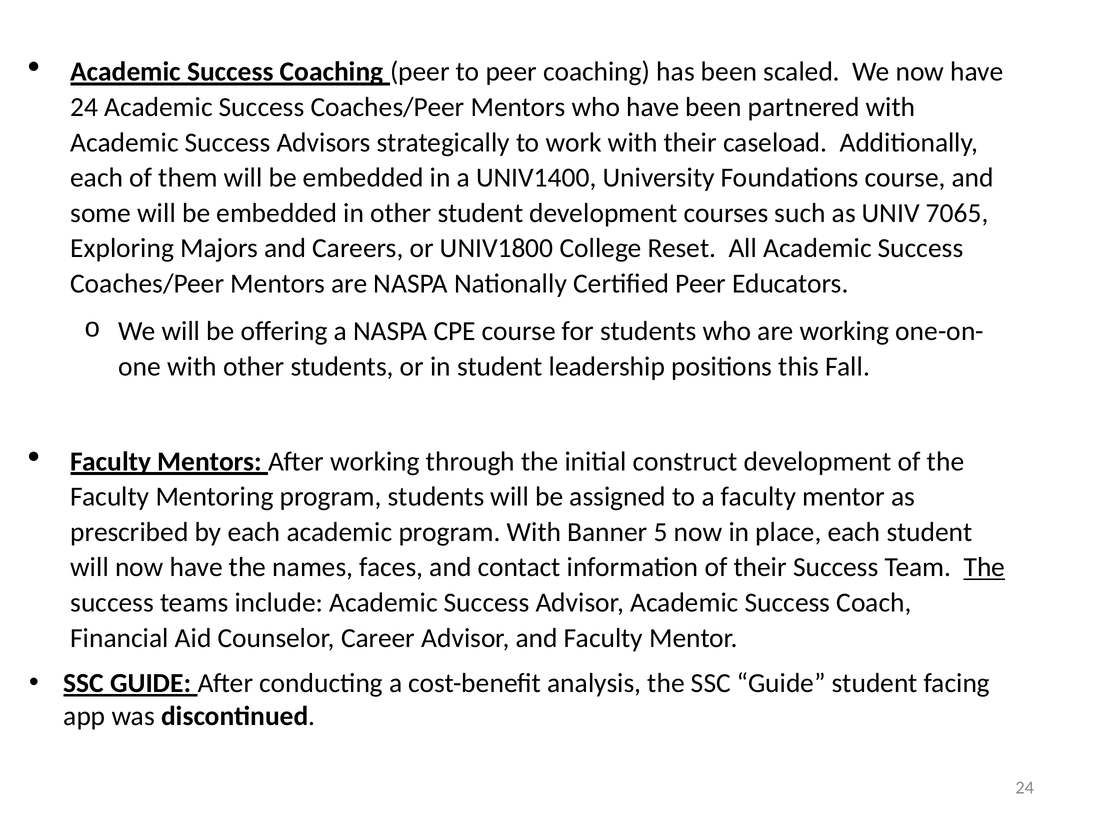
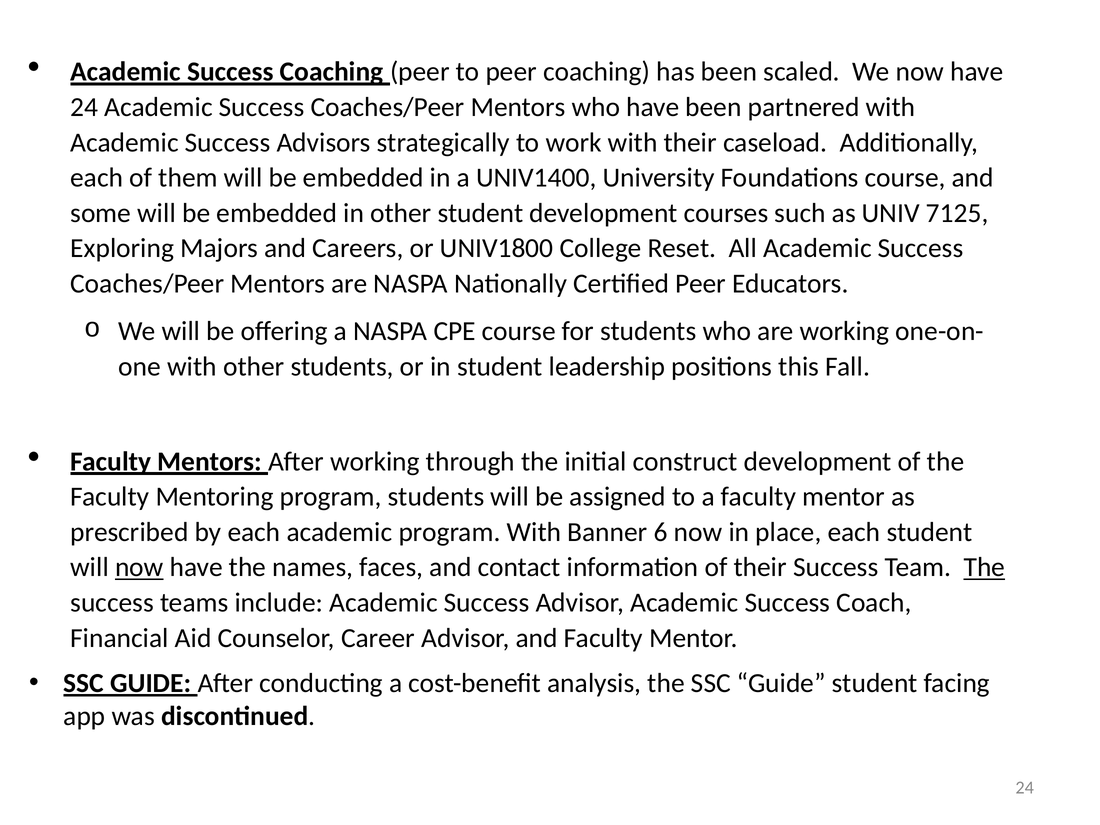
7065: 7065 -> 7125 (957, 213)
5: 5 -> 6 (661, 532)
now underline: none -> present (139, 567)
